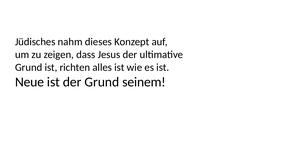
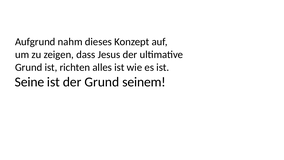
Jüdisches: Jüdisches -> Aufgrund (35, 42)
Neue: Neue -> Seine (30, 82)
